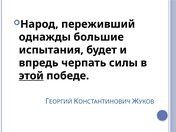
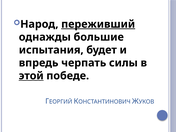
переживший underline: none -> present (98, 24)
